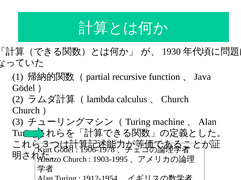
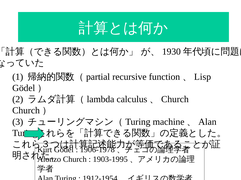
Java: Java -> Lisp (203, 77)
